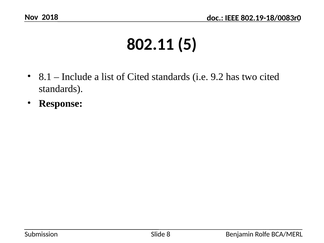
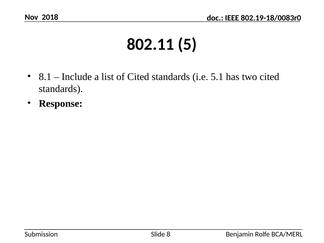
9.2: 9.2 -> 5.1 (217, 77)
